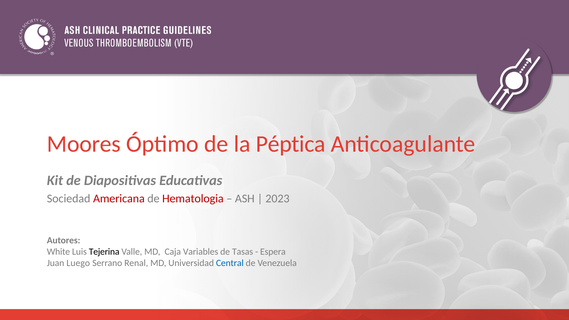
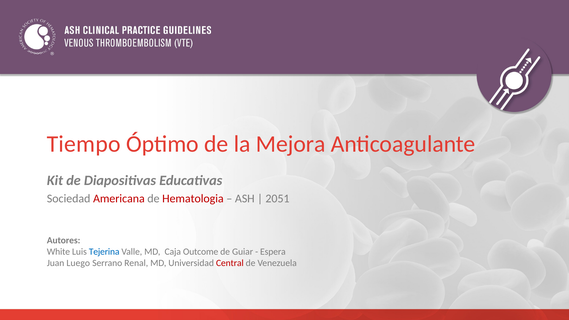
Moores: Moores -> Tiempo (84, 144)
Péptica: Péptica -> Mejora (291, 144)
2023: 2023 -> 2051 (278, 199)
Tejerina colour: black -> blue (104, 252)
Variables: Variables -> Outcome (201, 252)
Tasas: Tasas -> Guiar (243, 252)
Central colour: blue -> red (230, 263)
